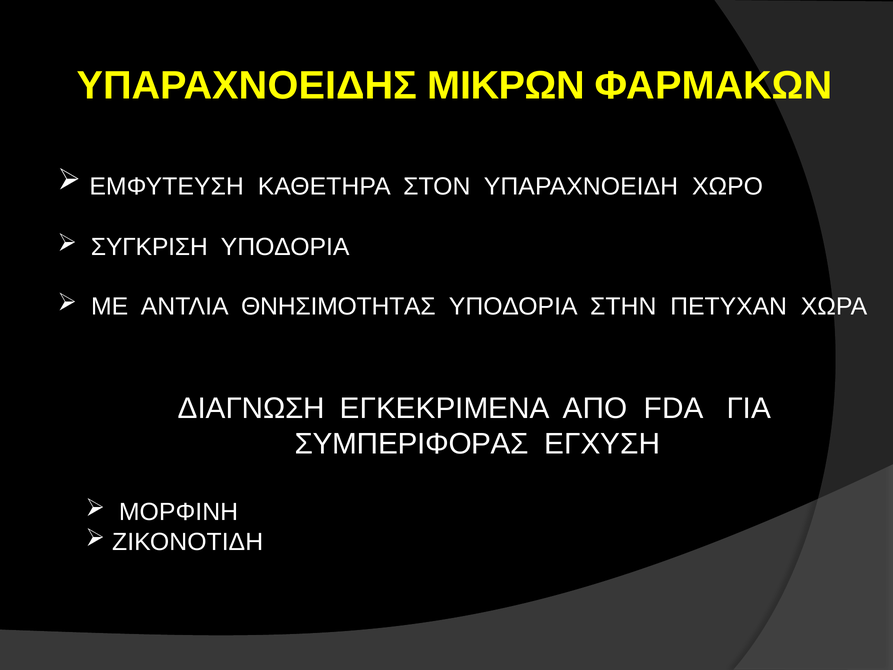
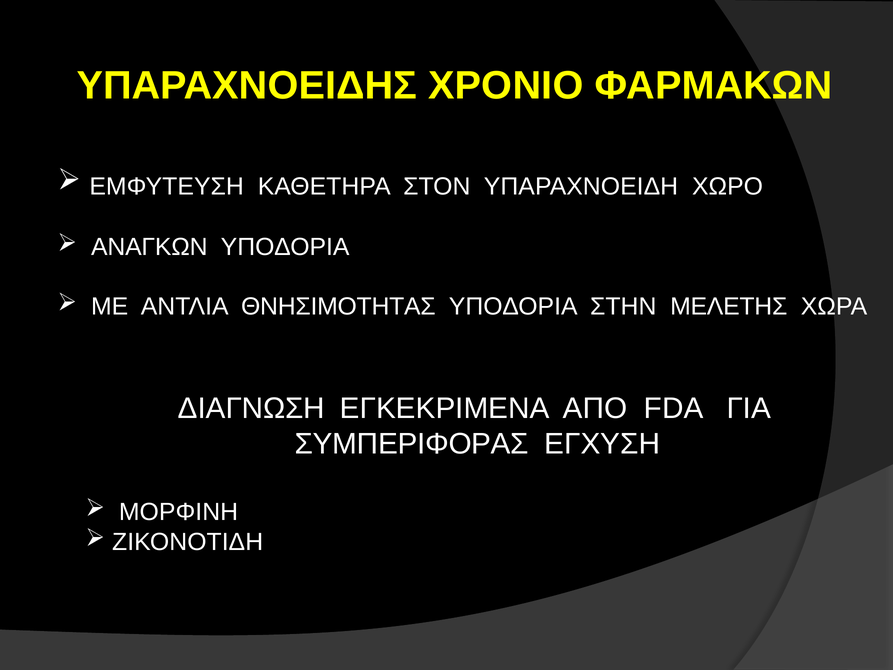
ΜΙΚΡΩΝ: ΜΙΚΡΩΝ -> ΧΡΟΝΙΟ (506, 85)
ΣΥΓΚΡΙΣΗ: ΣΥΓΚΡΙΣΗ -> ΑΝΑΓΚΩΝ (149, 247)
ΠΕΤΥΧΑΝ: ΠΕΤΥΧΑΝ -> ΜΕΛΕΤΗΣ (729, 307)
